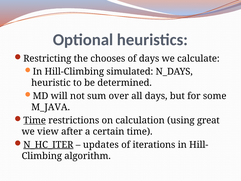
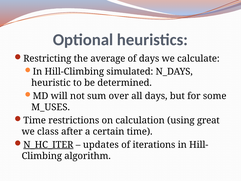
chooses: chooses -> average (108, 58)
M_JAVA: M_JAVA -> M_USES (51, 107)
Time underline: present -> none (35, 120)
view: view -> class (48, 131)
